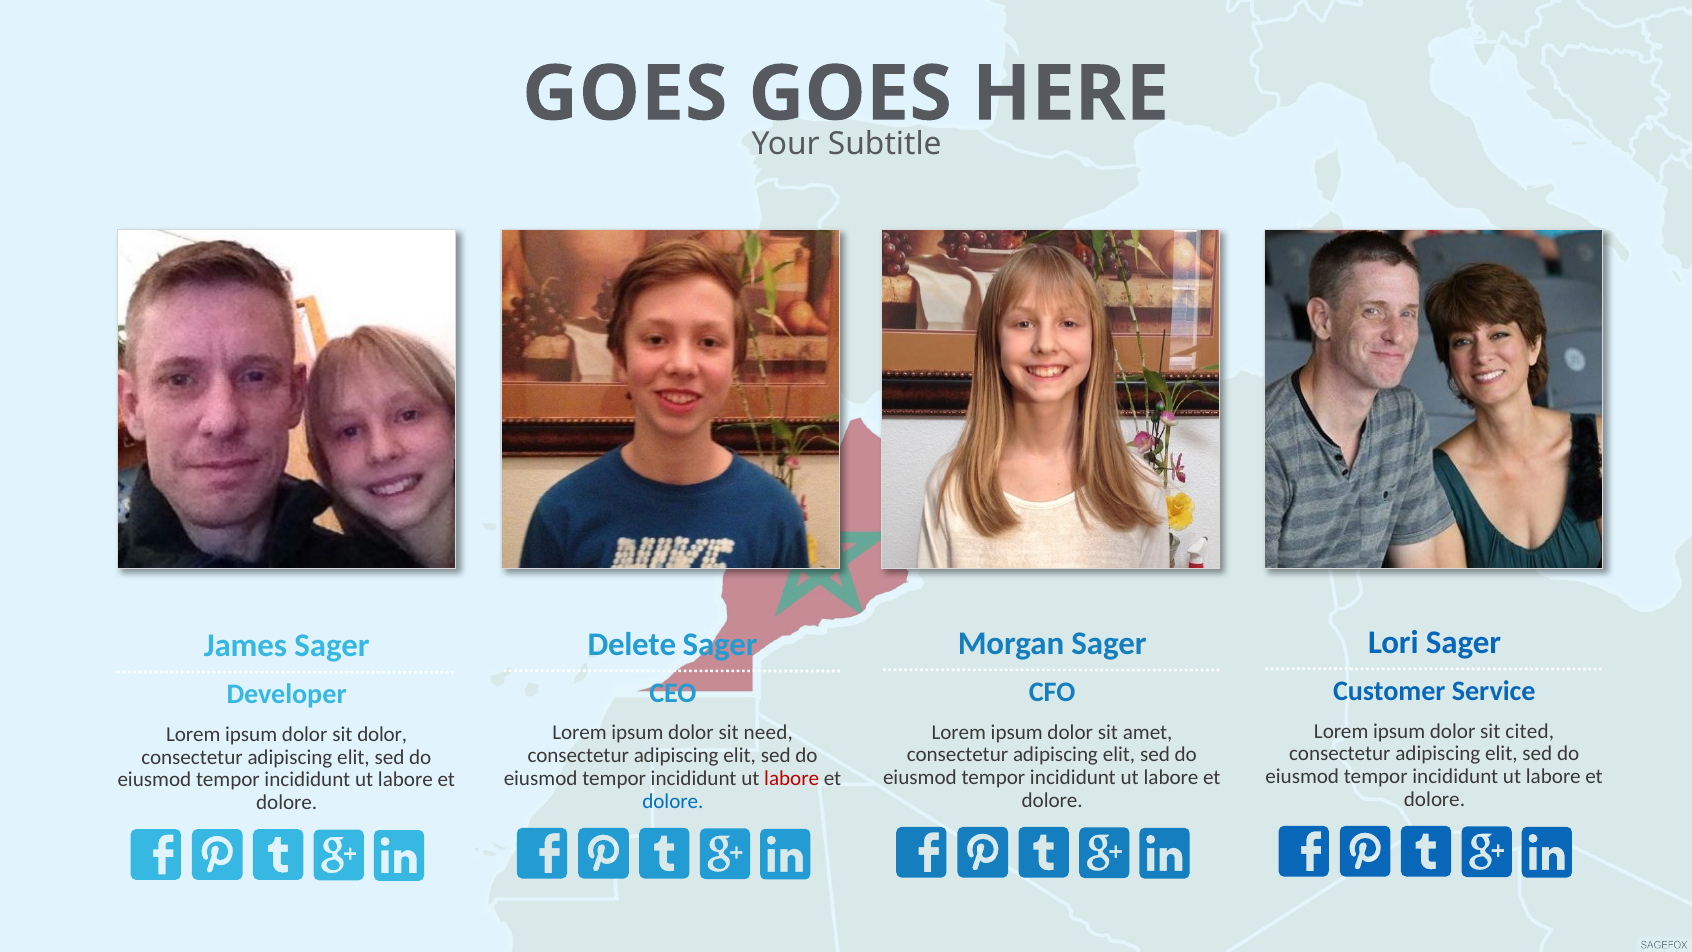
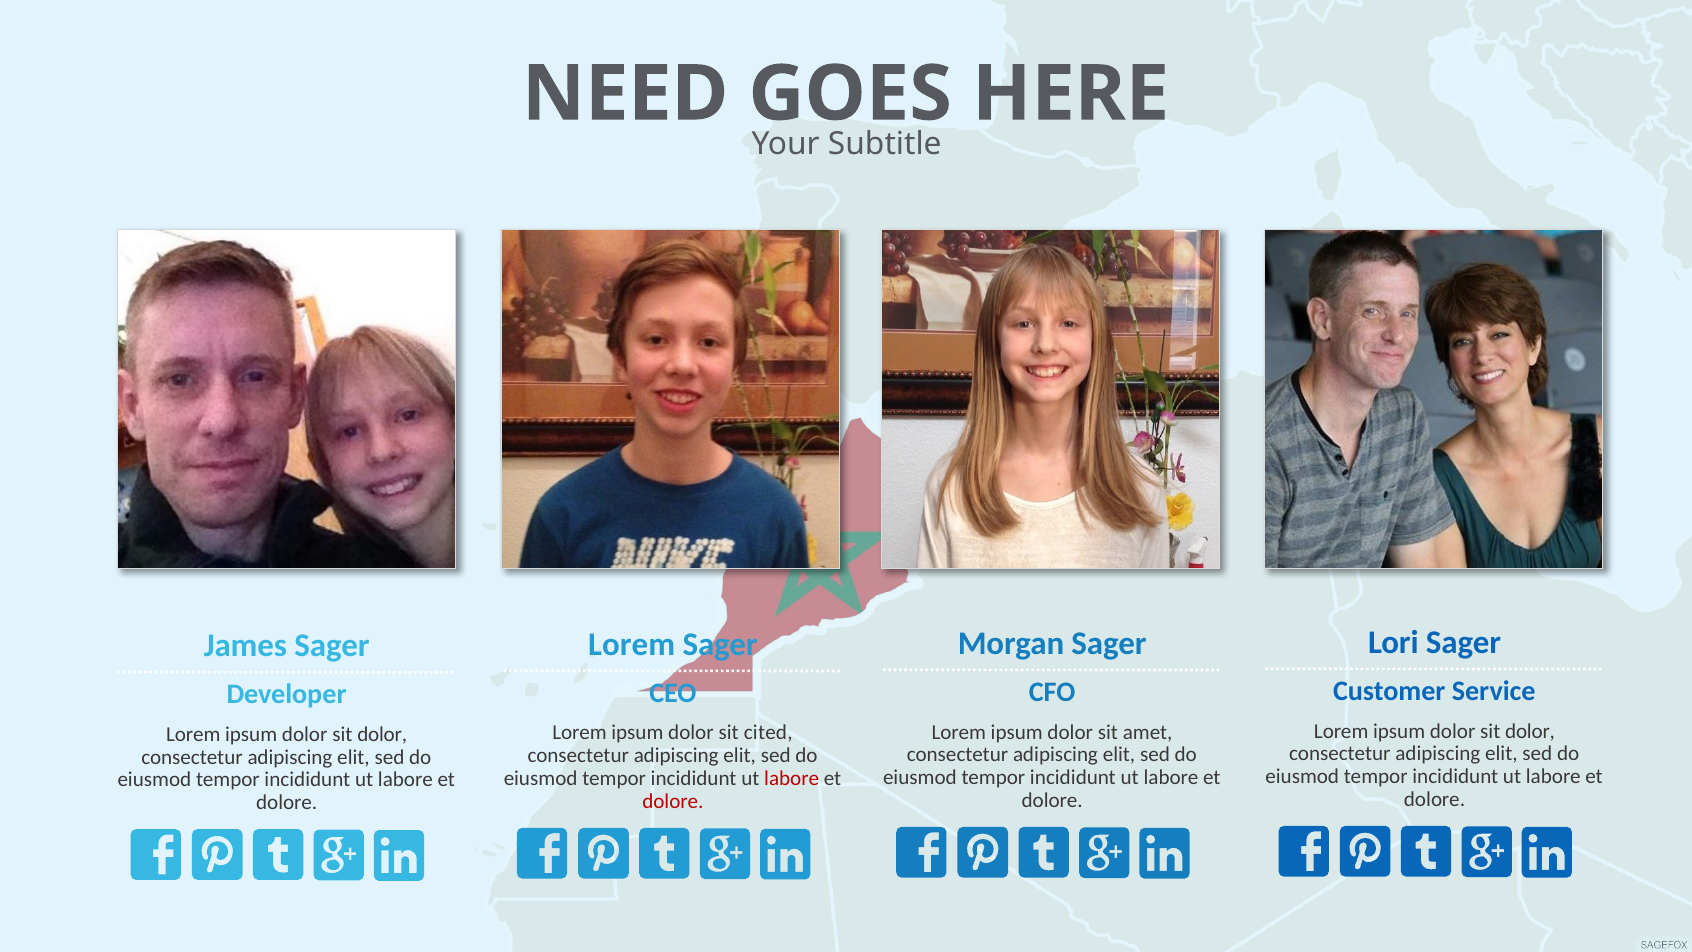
GOES: GOES -> NEED (625, 94)
Delete: Delete -> Lorem (632, 644)
cited: cited -> dolor (1530, 731)
need: need -> cited (768, 733)
dolore colour: blue -> red (673, 801)
